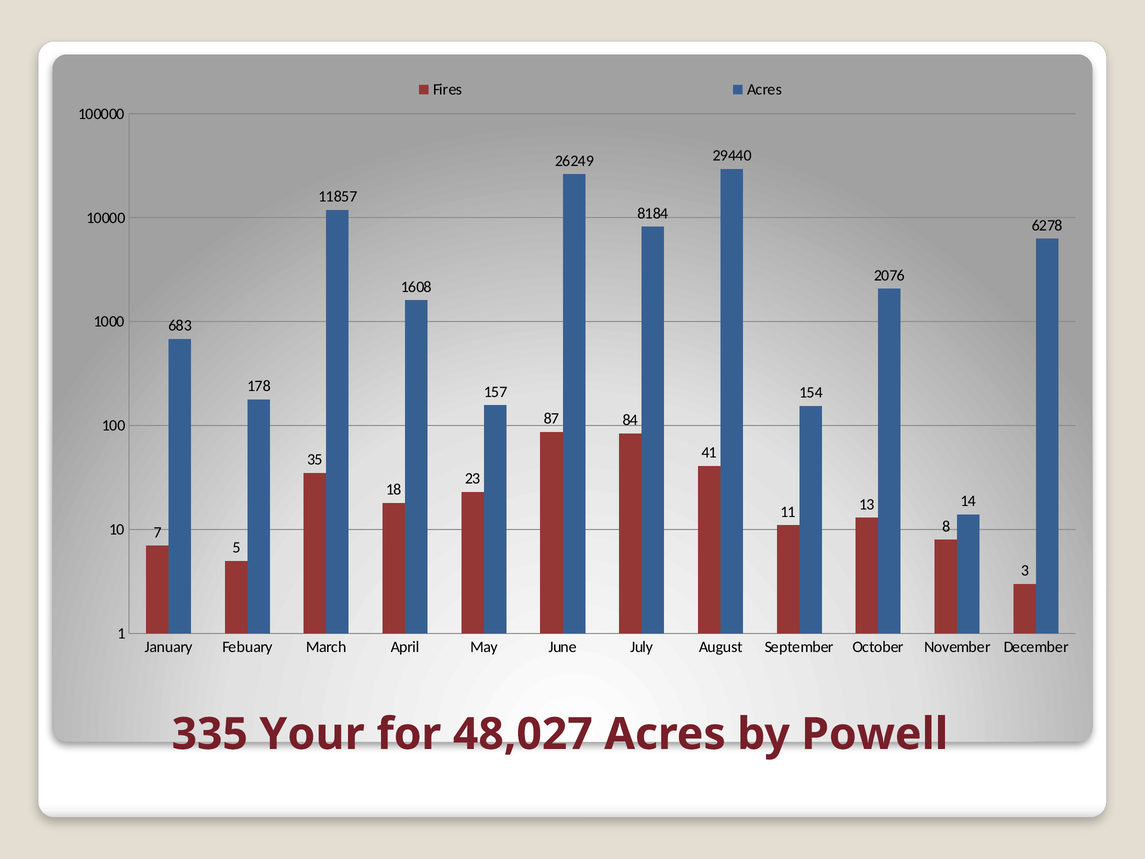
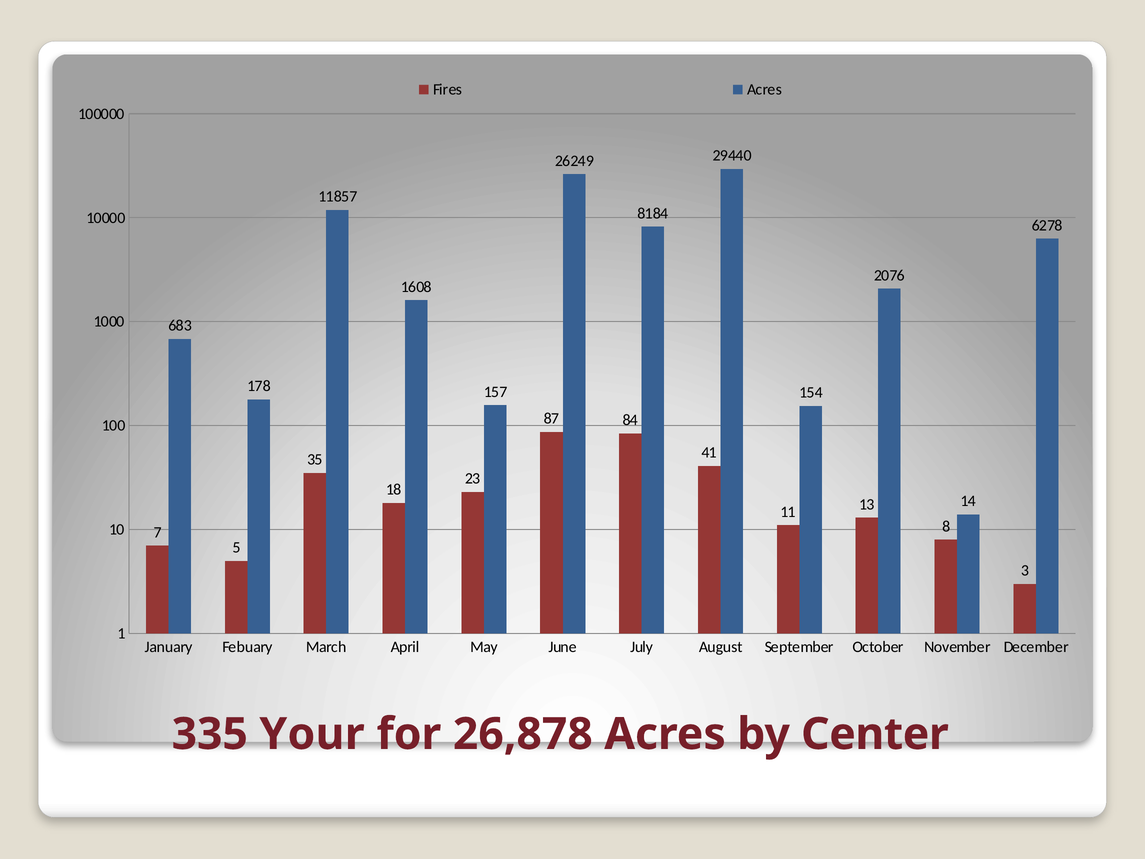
48,027: 48,027 -> 26,878 (523, 734)
Powell: Powell -> Center (875, 734)
